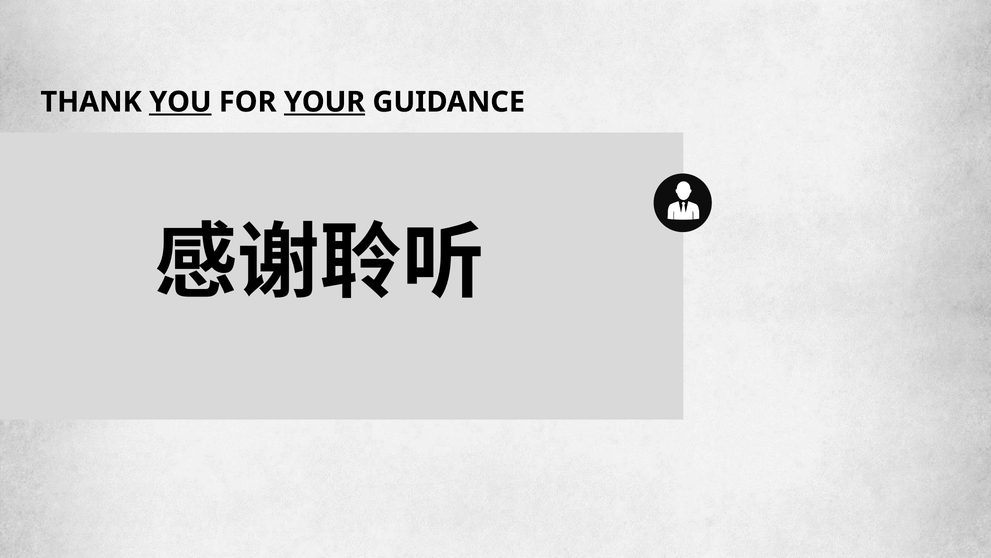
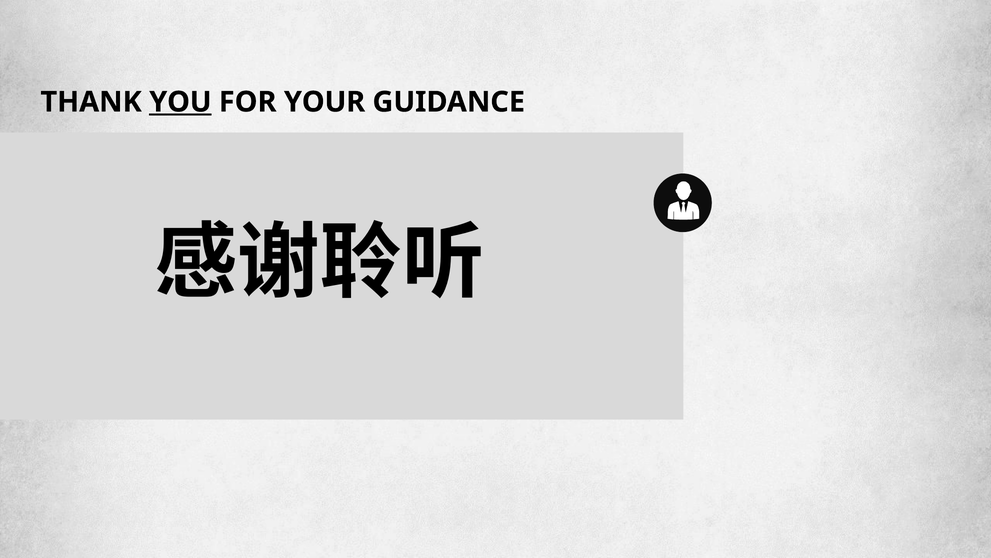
YOUR underline: present -> none (325, 102)
